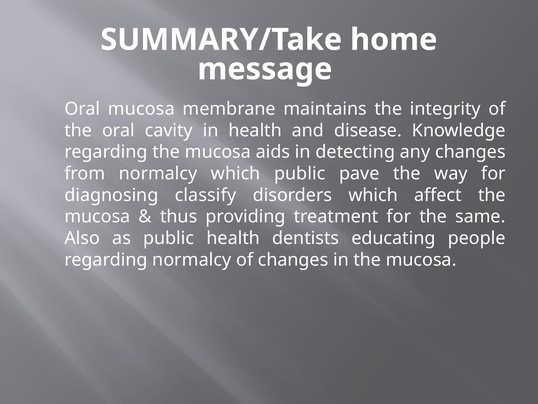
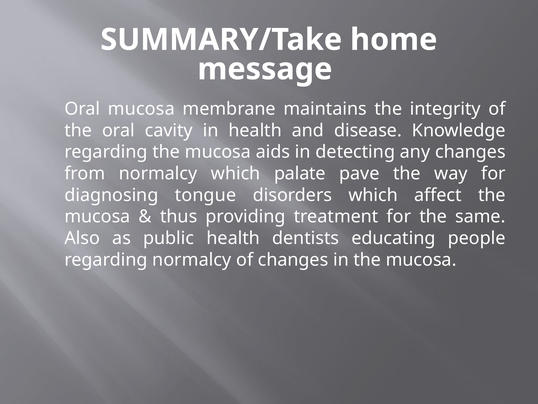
which public: public -> palate (300, 173)
classify: classify -> tongue (205, 195)
